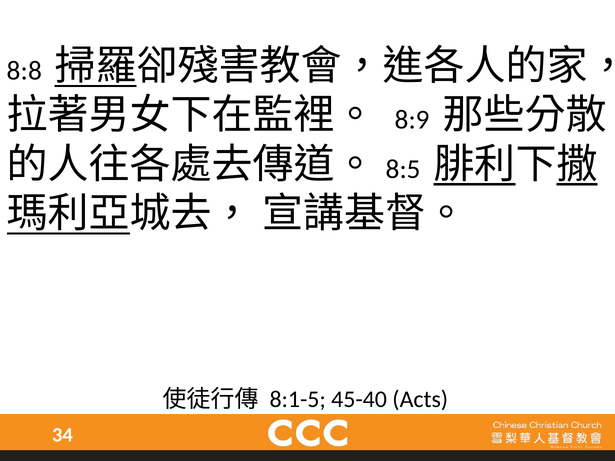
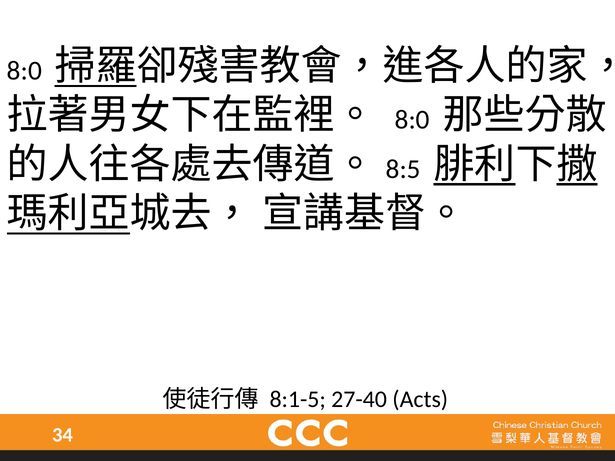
8:8: 8:8 -> 8:0 (24, 71)
8:9: 8:9 -> 8:0 (412, 120)
45-40: 45-40 -> 27-40 (359, 400)
